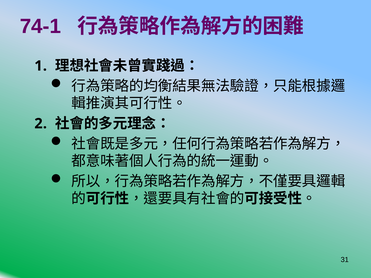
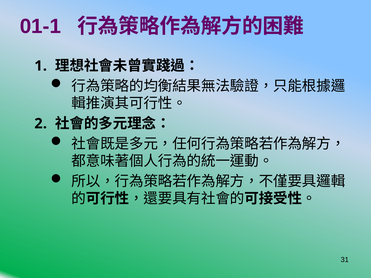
74-1: 74-1 -> 01-1 (40, 26)
